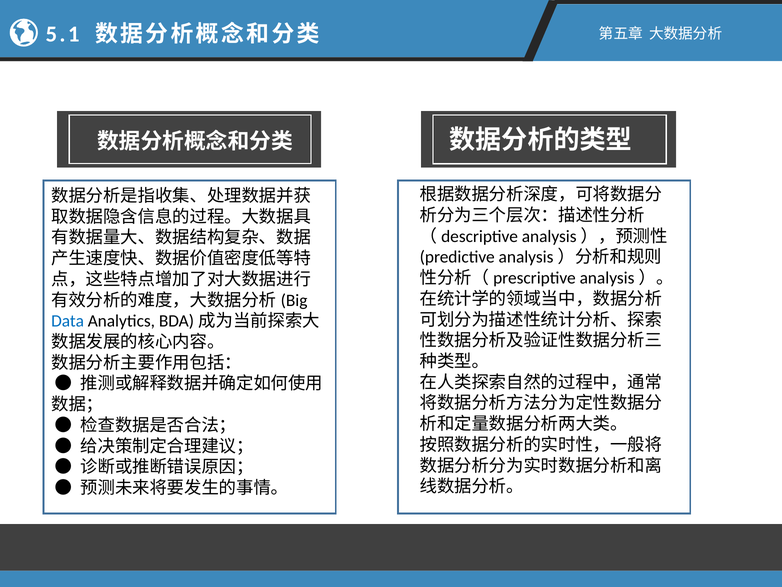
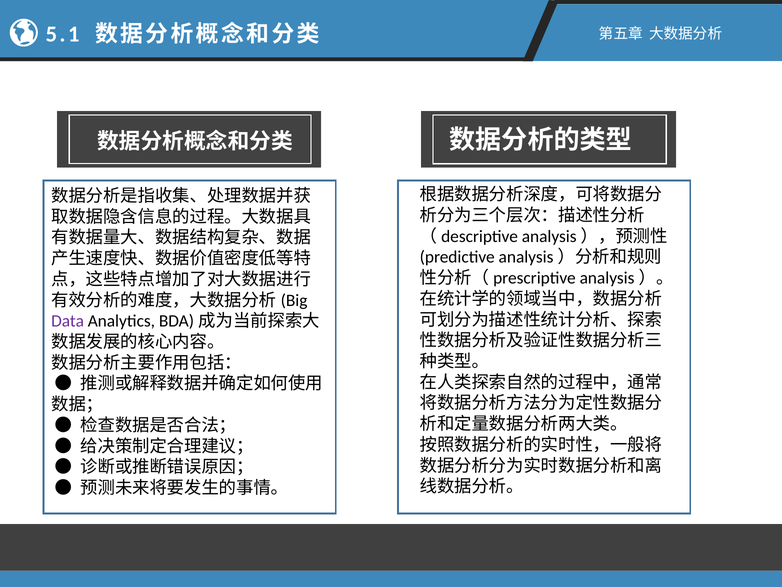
Data colour: blue -> purple (68, 321)
